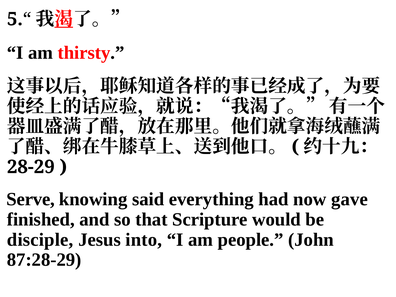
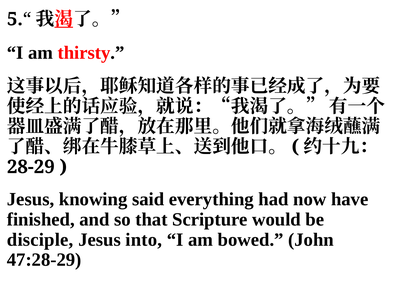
Serve: Serve -> Jesus (31, 199)
gave: gave -> have (350, 199)
people: people -> bowed (251, 240)
87:28-29: 87:28-29 -> 47:28-29 (44, 260)
